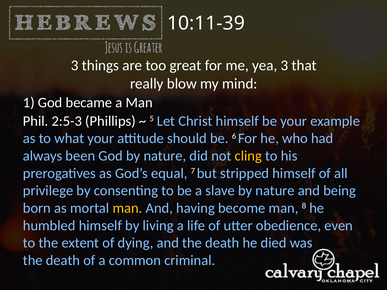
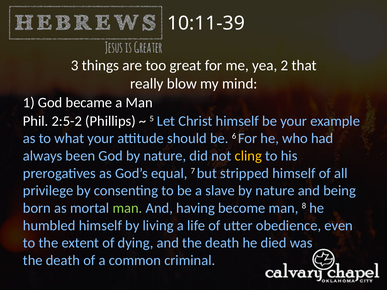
yea 3: 3 -> 2 (284, 66)
2:5-3: 2:5-3 -> 2:5-2 (67, 121)
man colour: yellow -> light green (127, 208)
